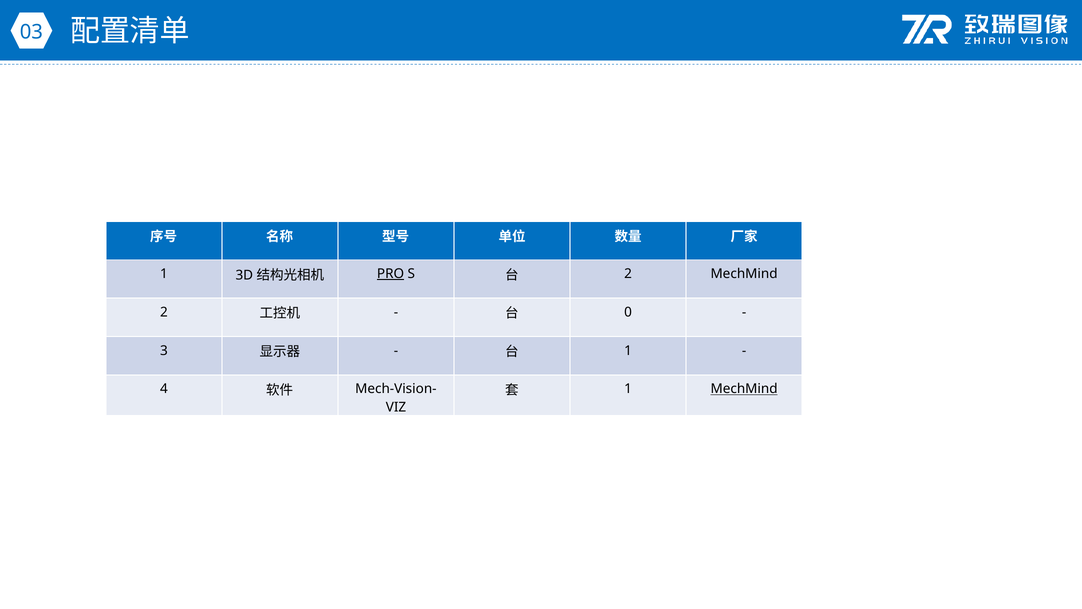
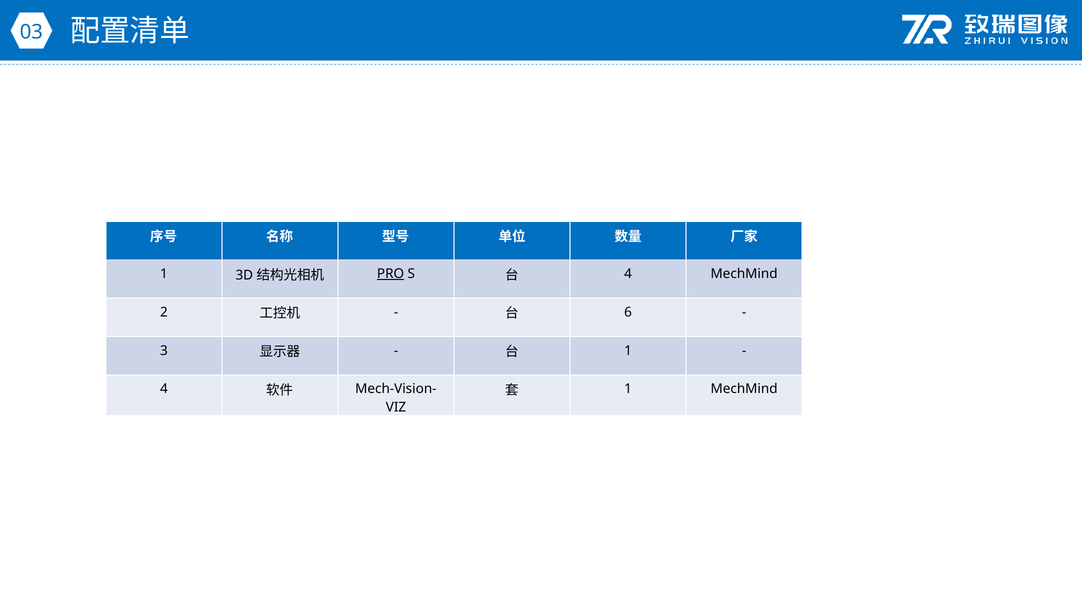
2: 2 -> 4 (628, 274)
0: 0 -> 6 (628, 312)
MechMind underline: present -> none (744, 389)
